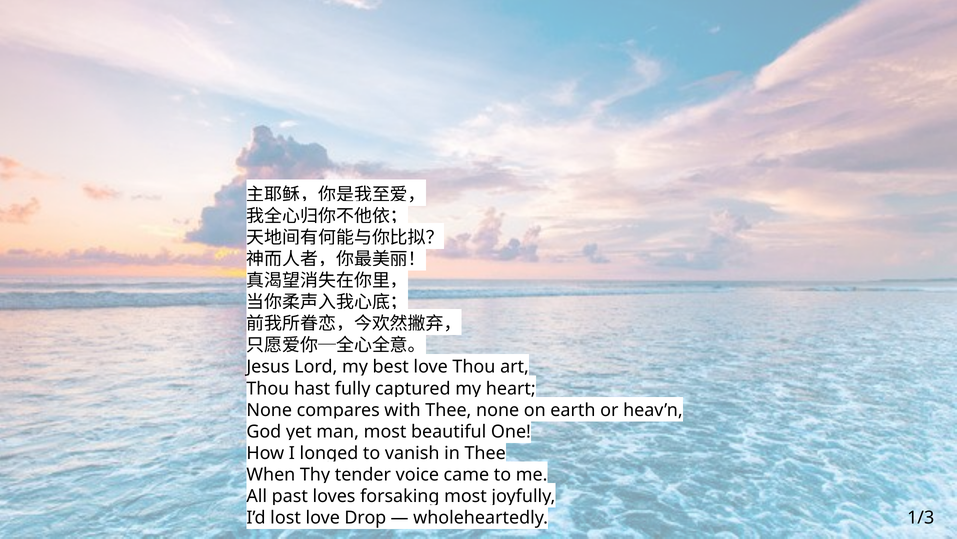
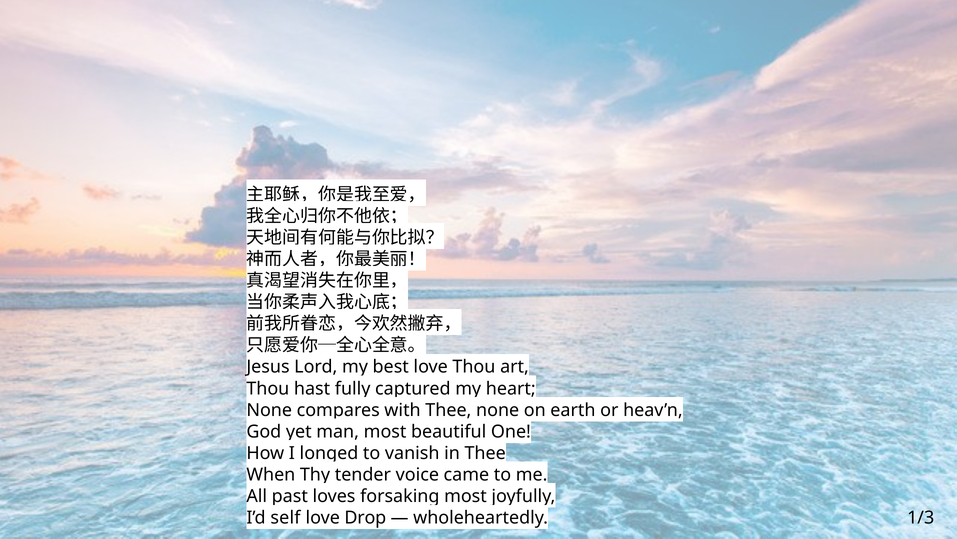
lost: lost -> self (285, 517)
